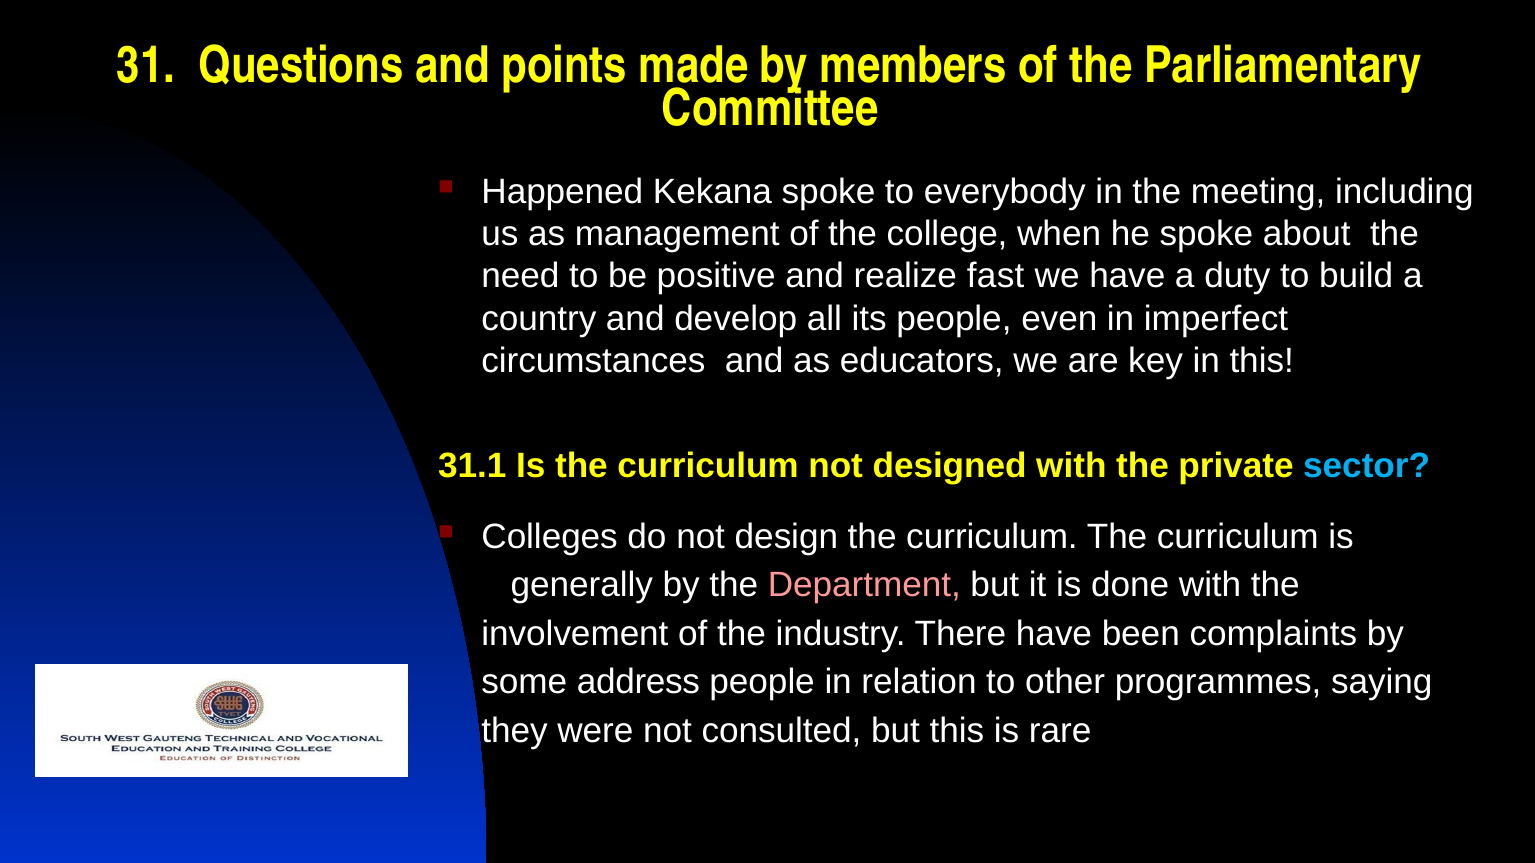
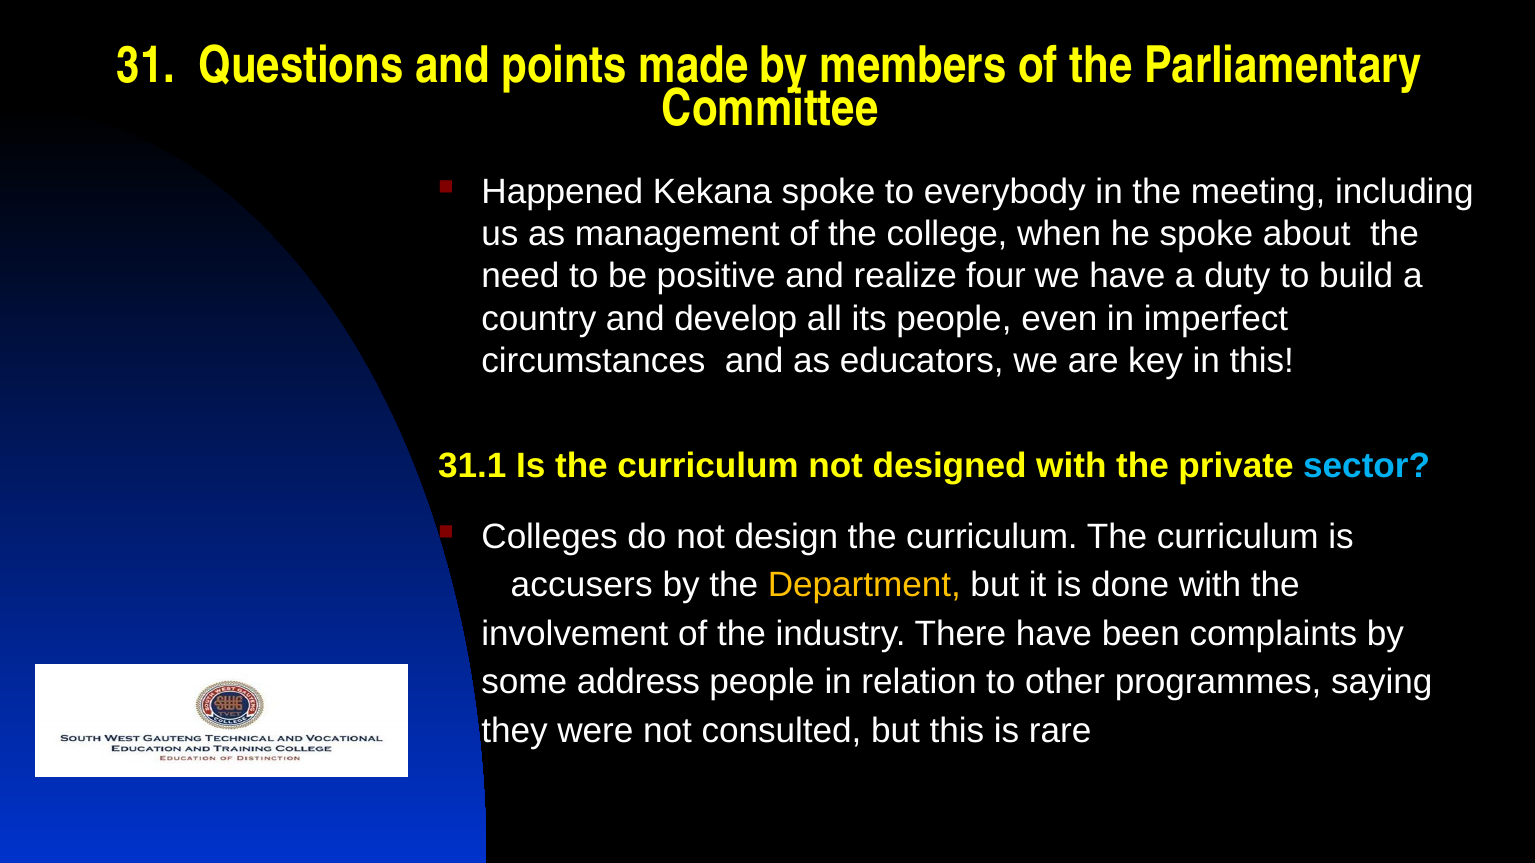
fast: fast -> four (996, 277)
generally: generally -> accusers (582, 586)
Department colour: pink -> yellow (864, 586)
